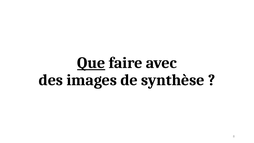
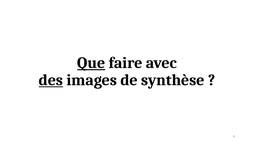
des underline: none -> present (51, 80)
